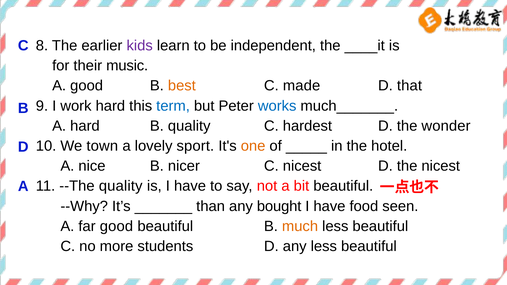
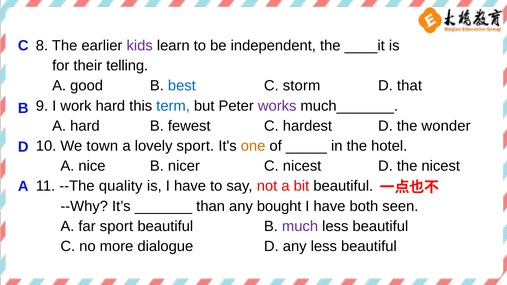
music: music -> telling (127, 66)
best colour: orange -> blue (182, 86)
made: made -> storm (302, 86)
works colour: blue -> purple (277, 106)
B quality: quality -> fewest (189, 126)
food: food -> both (364, 206)
far good: good -> sport (116, 226)
much colour: orange -> purple (300, 226)
students: students -> dialogue (165, 246)
